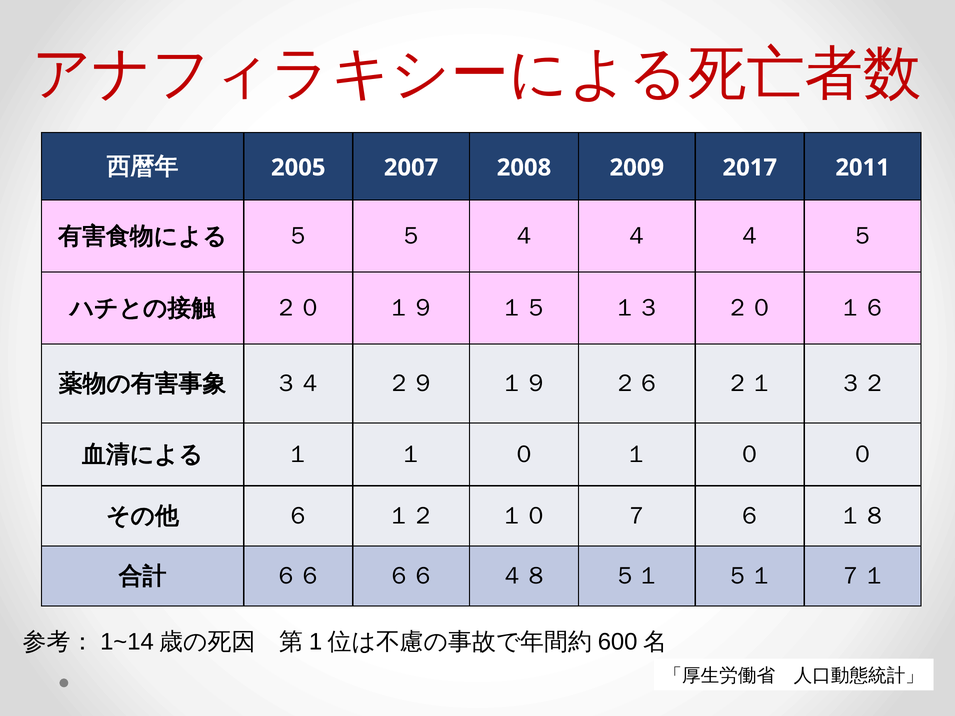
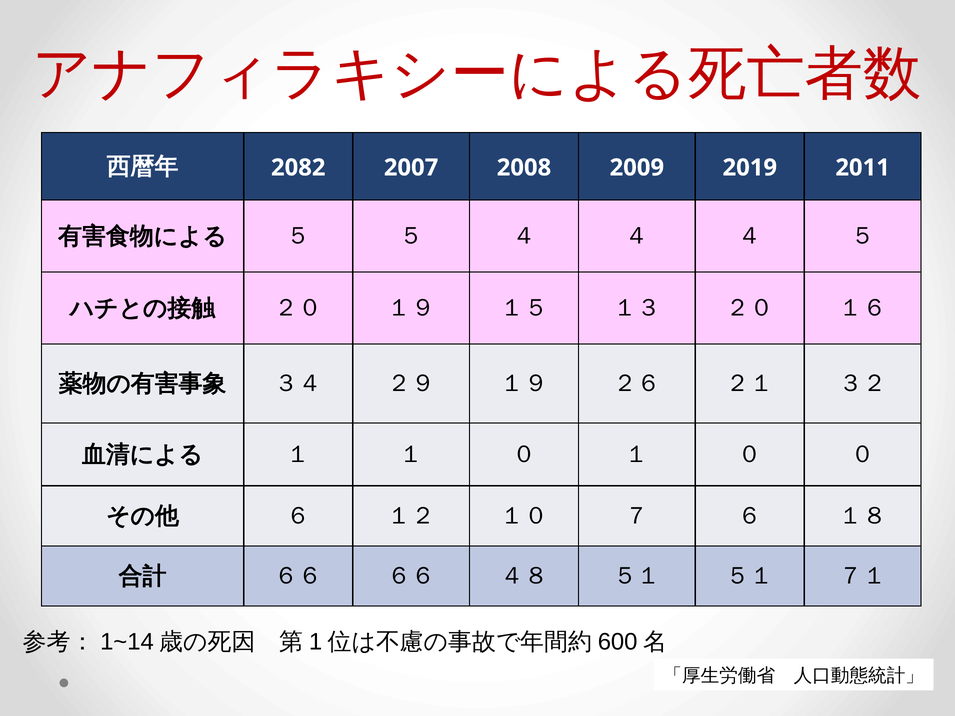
2005: 2005 -> 2082 (298, 168)
2017: 2017 -> 2019 (750, 168)
